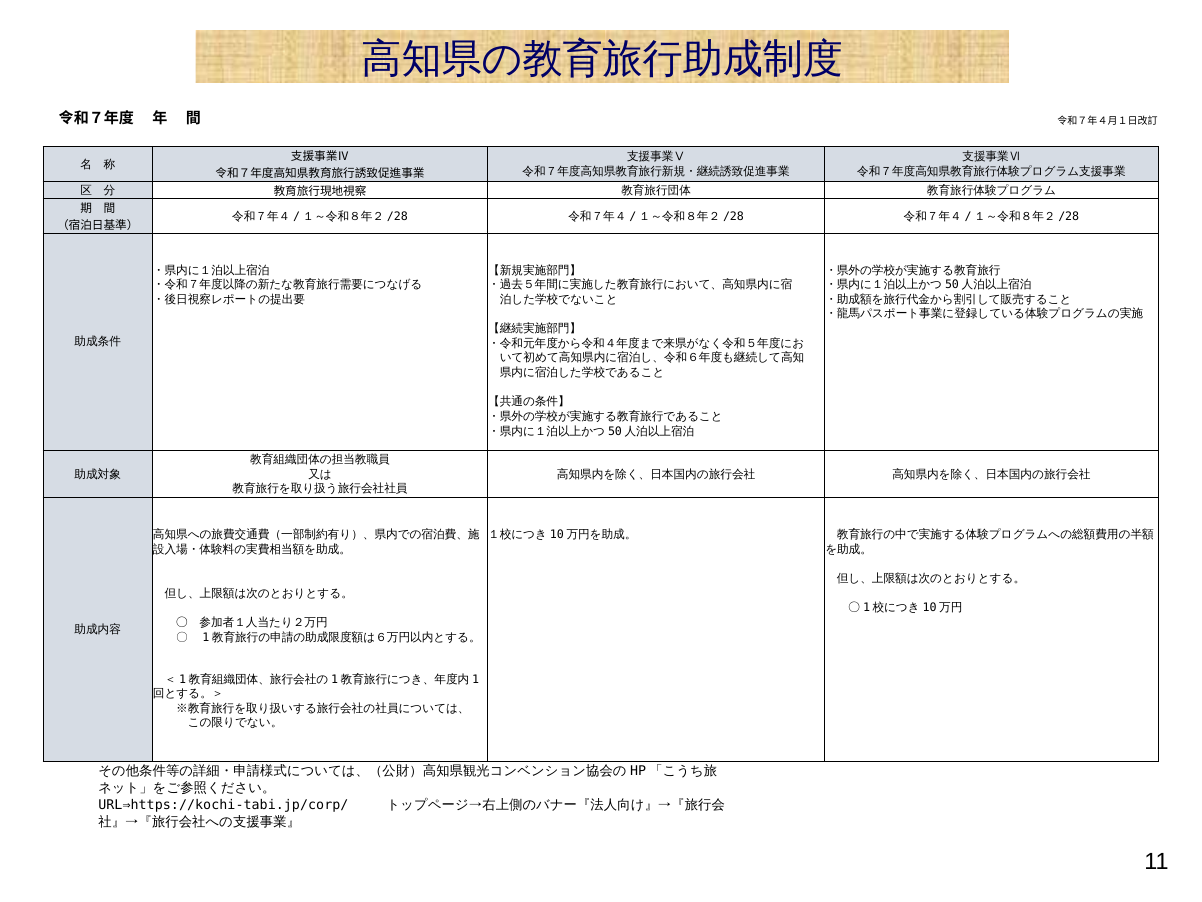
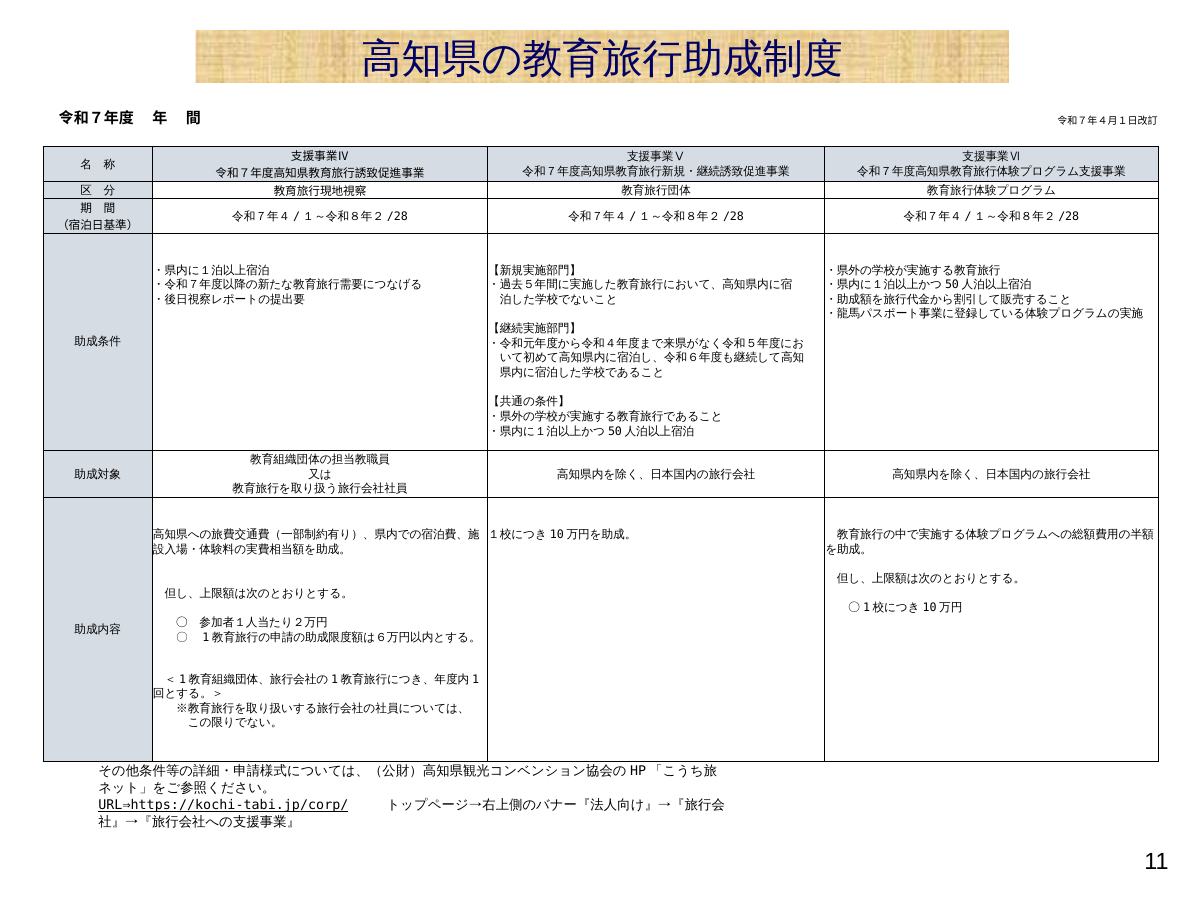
URL⇒https://kochi-tabi.jp/corp/ underline: none -> present (223, 805)
